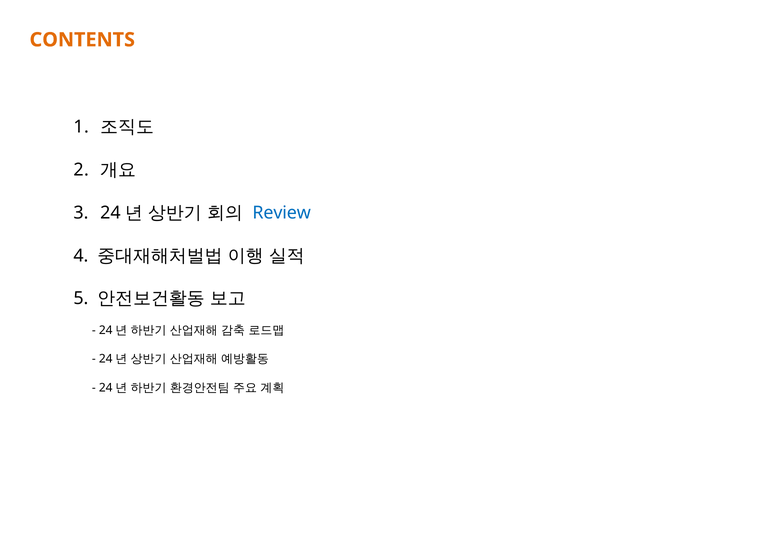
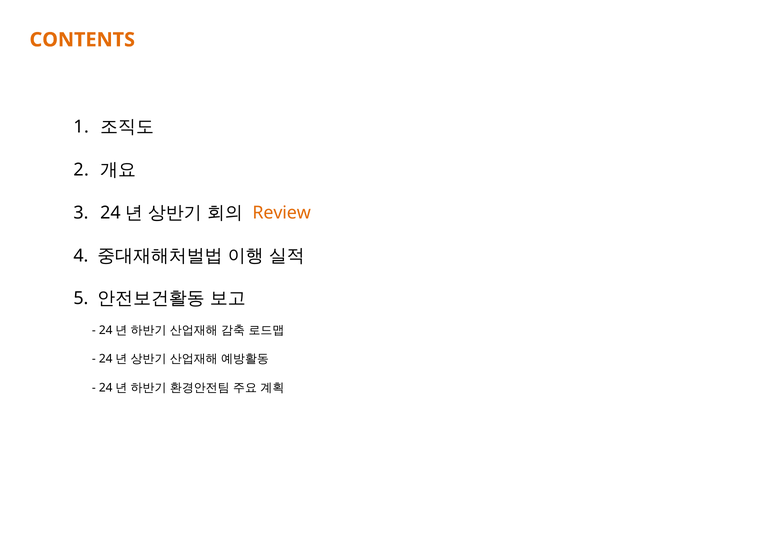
Review colour: blue -> orange (282, 212)
